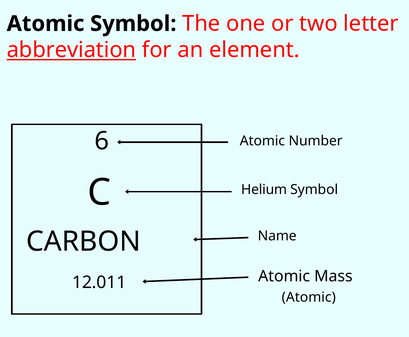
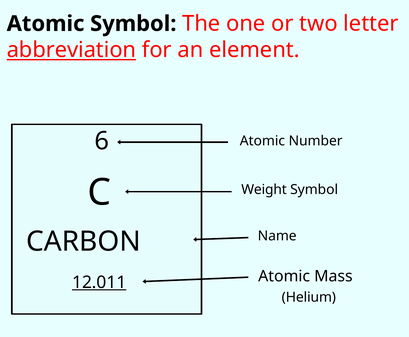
Helium: Helium -> Weight (264, 189)
12.011 underline: none -> present (99, 282)
Atomic: Atomic -> Helium (309, 297)
